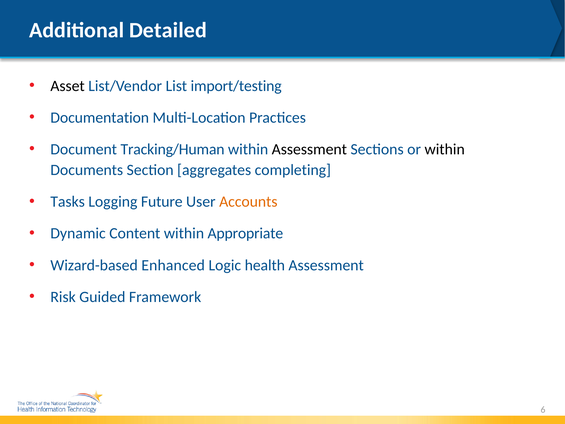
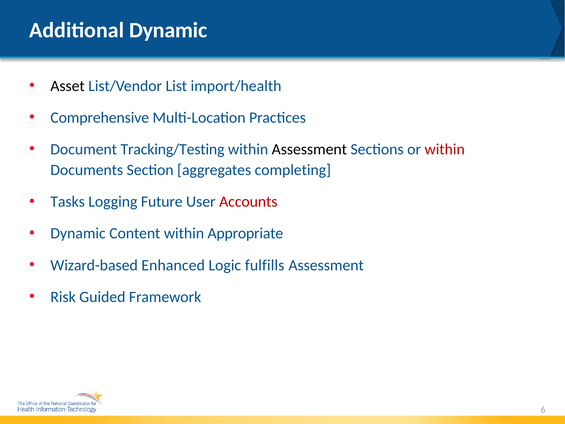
Additional Detailed: Detailed -> Dynamic (168, 30)
import/testing: import/testing -> import/health (236, 86)
Documentation: Documentation -> Comprehensive (100, 118)
Tracking/Human: Tracking/Human -> Tracking/Testing (173, 149)
within colour: black -> red (445, 149)
Accounts colour: orange -> red (248, 202)
health: health -> fulfills (265, 265)
